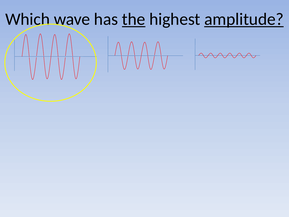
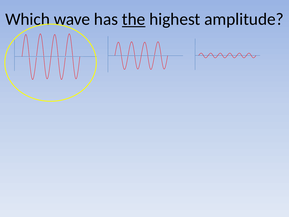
amplitude underline: present -> none (244, 19)
